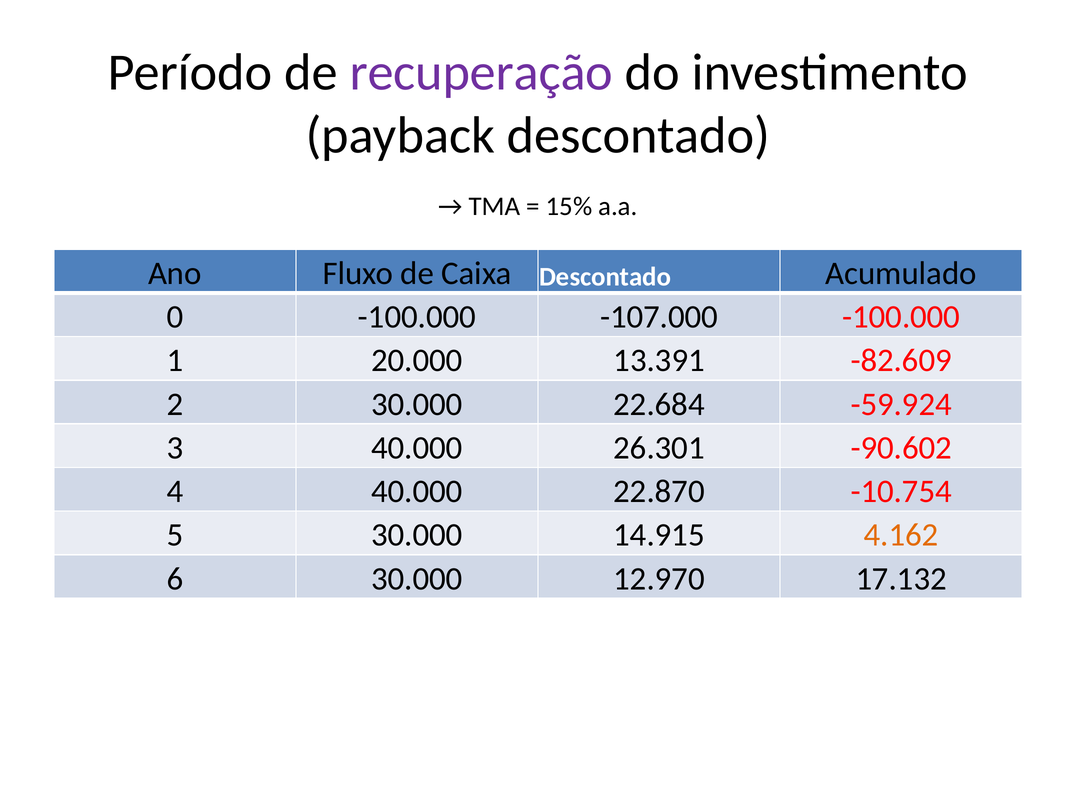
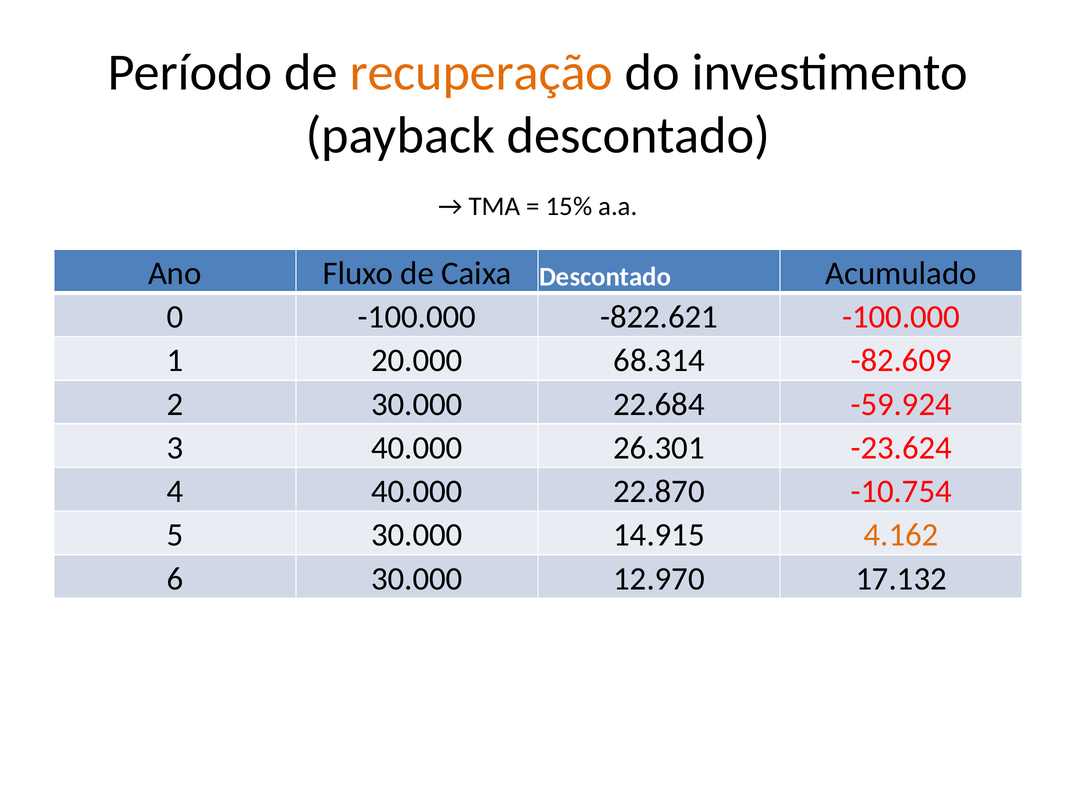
recuperação colour: purple -> orange (481, 73)
-107.000: -107.000 -> -822.621 (659, 317)
13.391: 13.391 -> 68.314 (659, 361)
-90.602: -90.602 -> -23.624 (901, 448)
